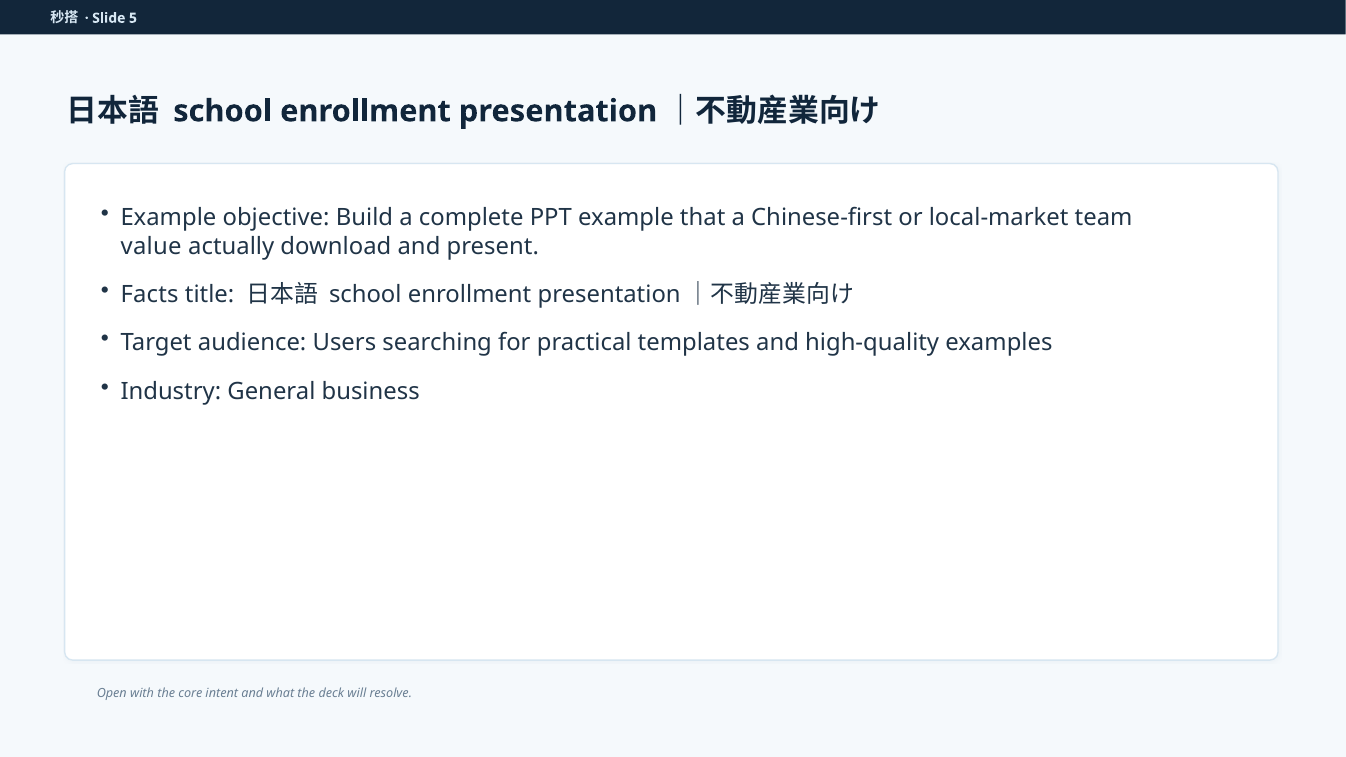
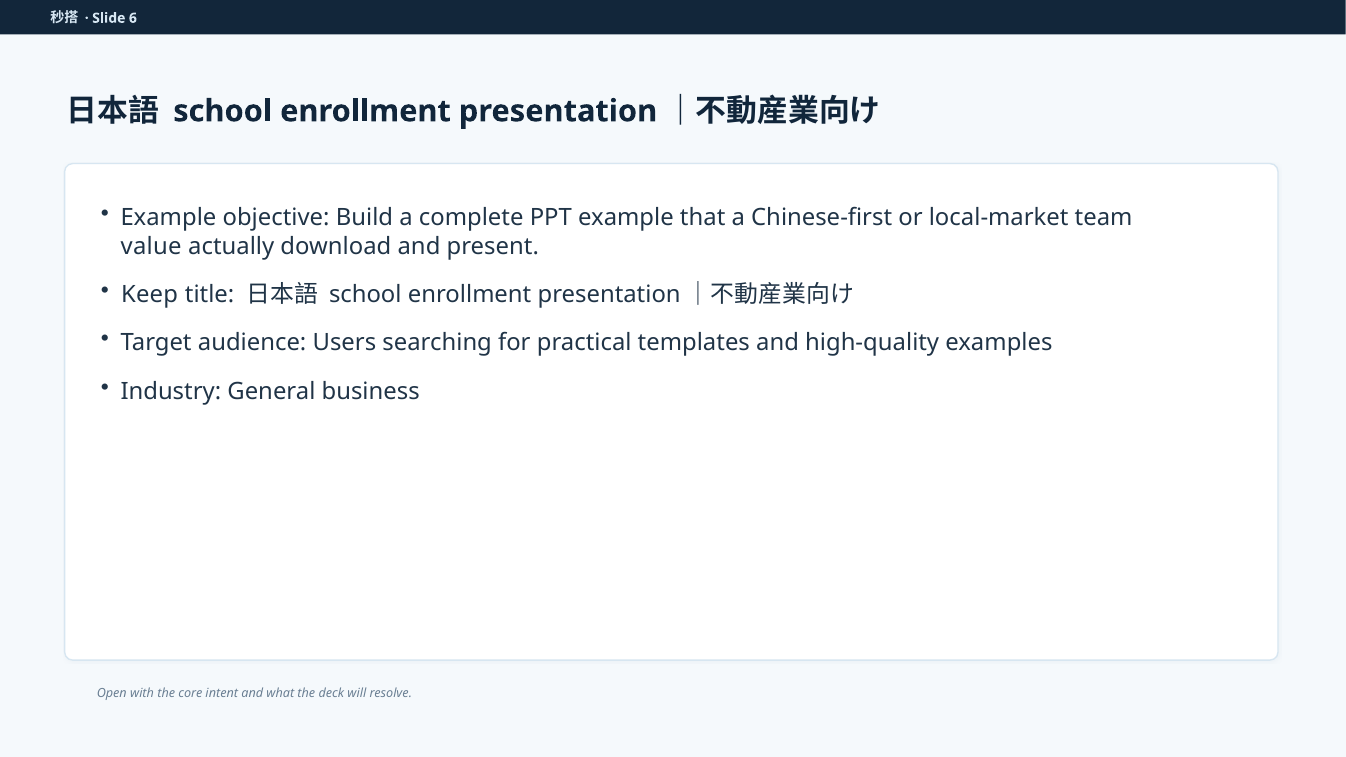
5: 5 -> 6 (133, 18)
Facts: Facts -> Keep (150, 295)
